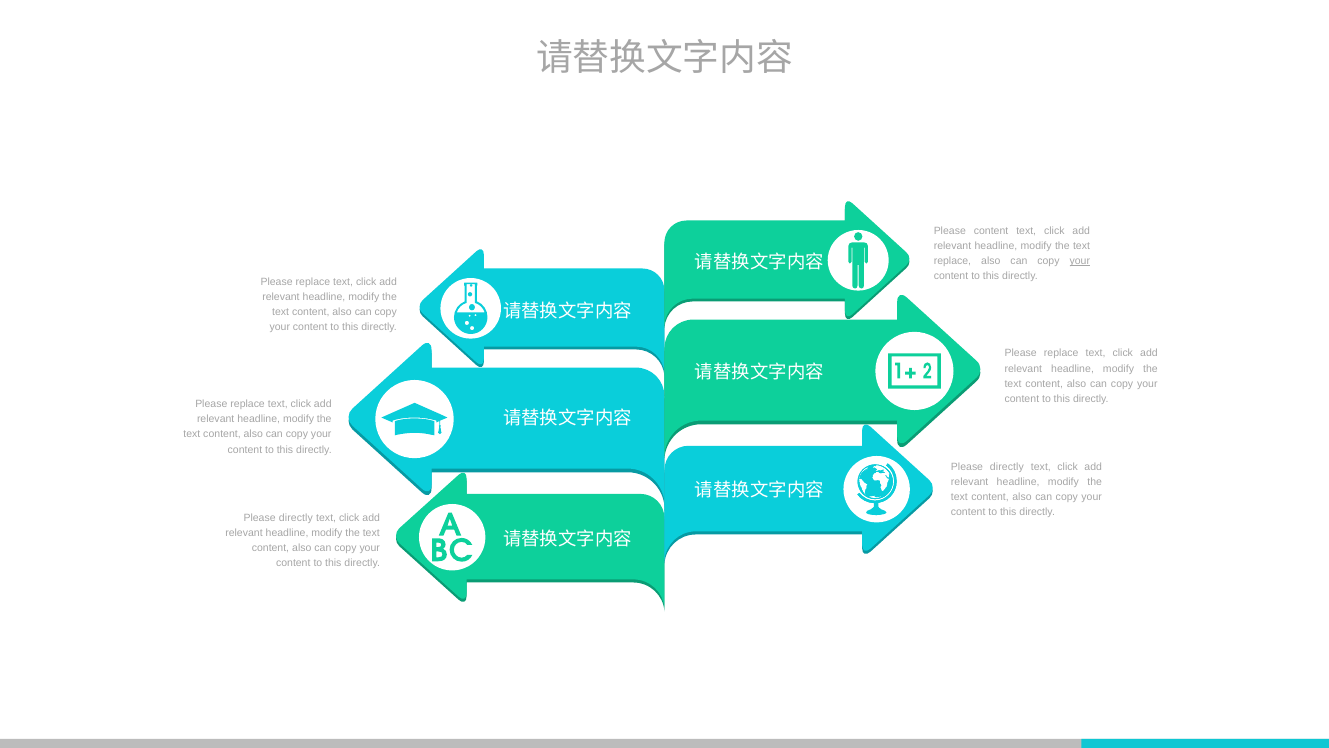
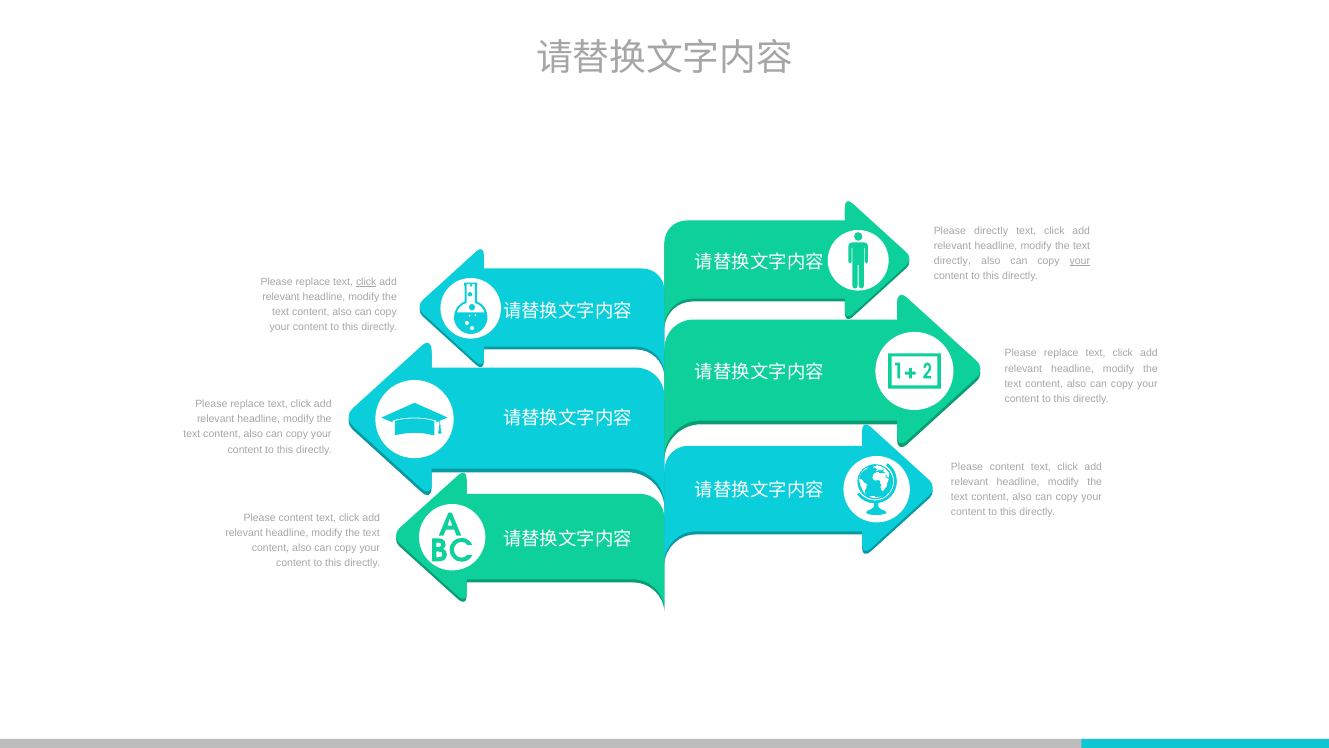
Please content: content -> directly (991, 231)
replace: replace -> directly (952, 261)
click underline: none -> present (366, 282)
directly: directly -> content (1007, 467)
directly: directly -> content (296, 518)
